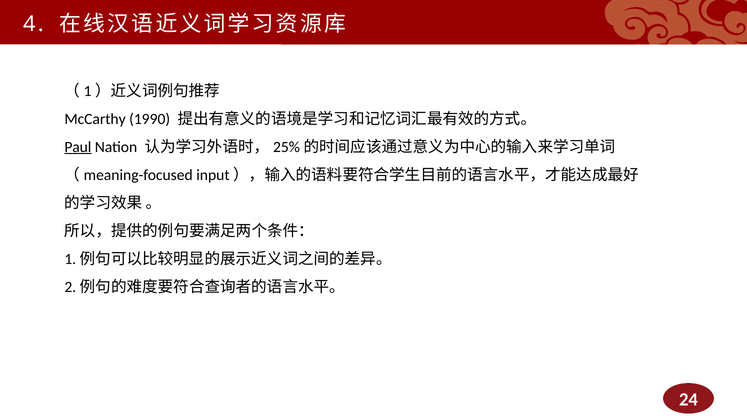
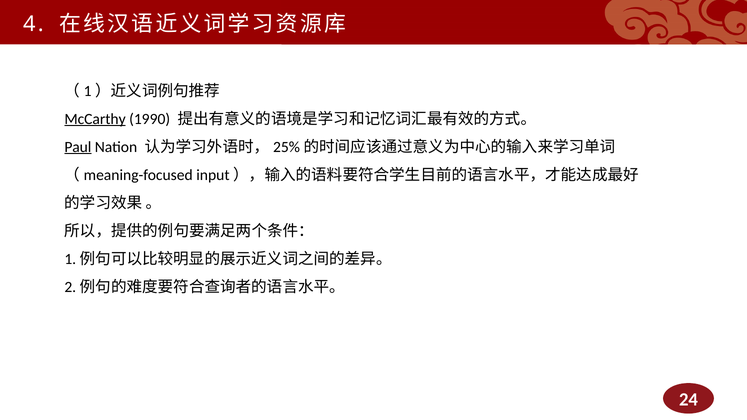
McCarthy underline: none -> present (95, 119)
